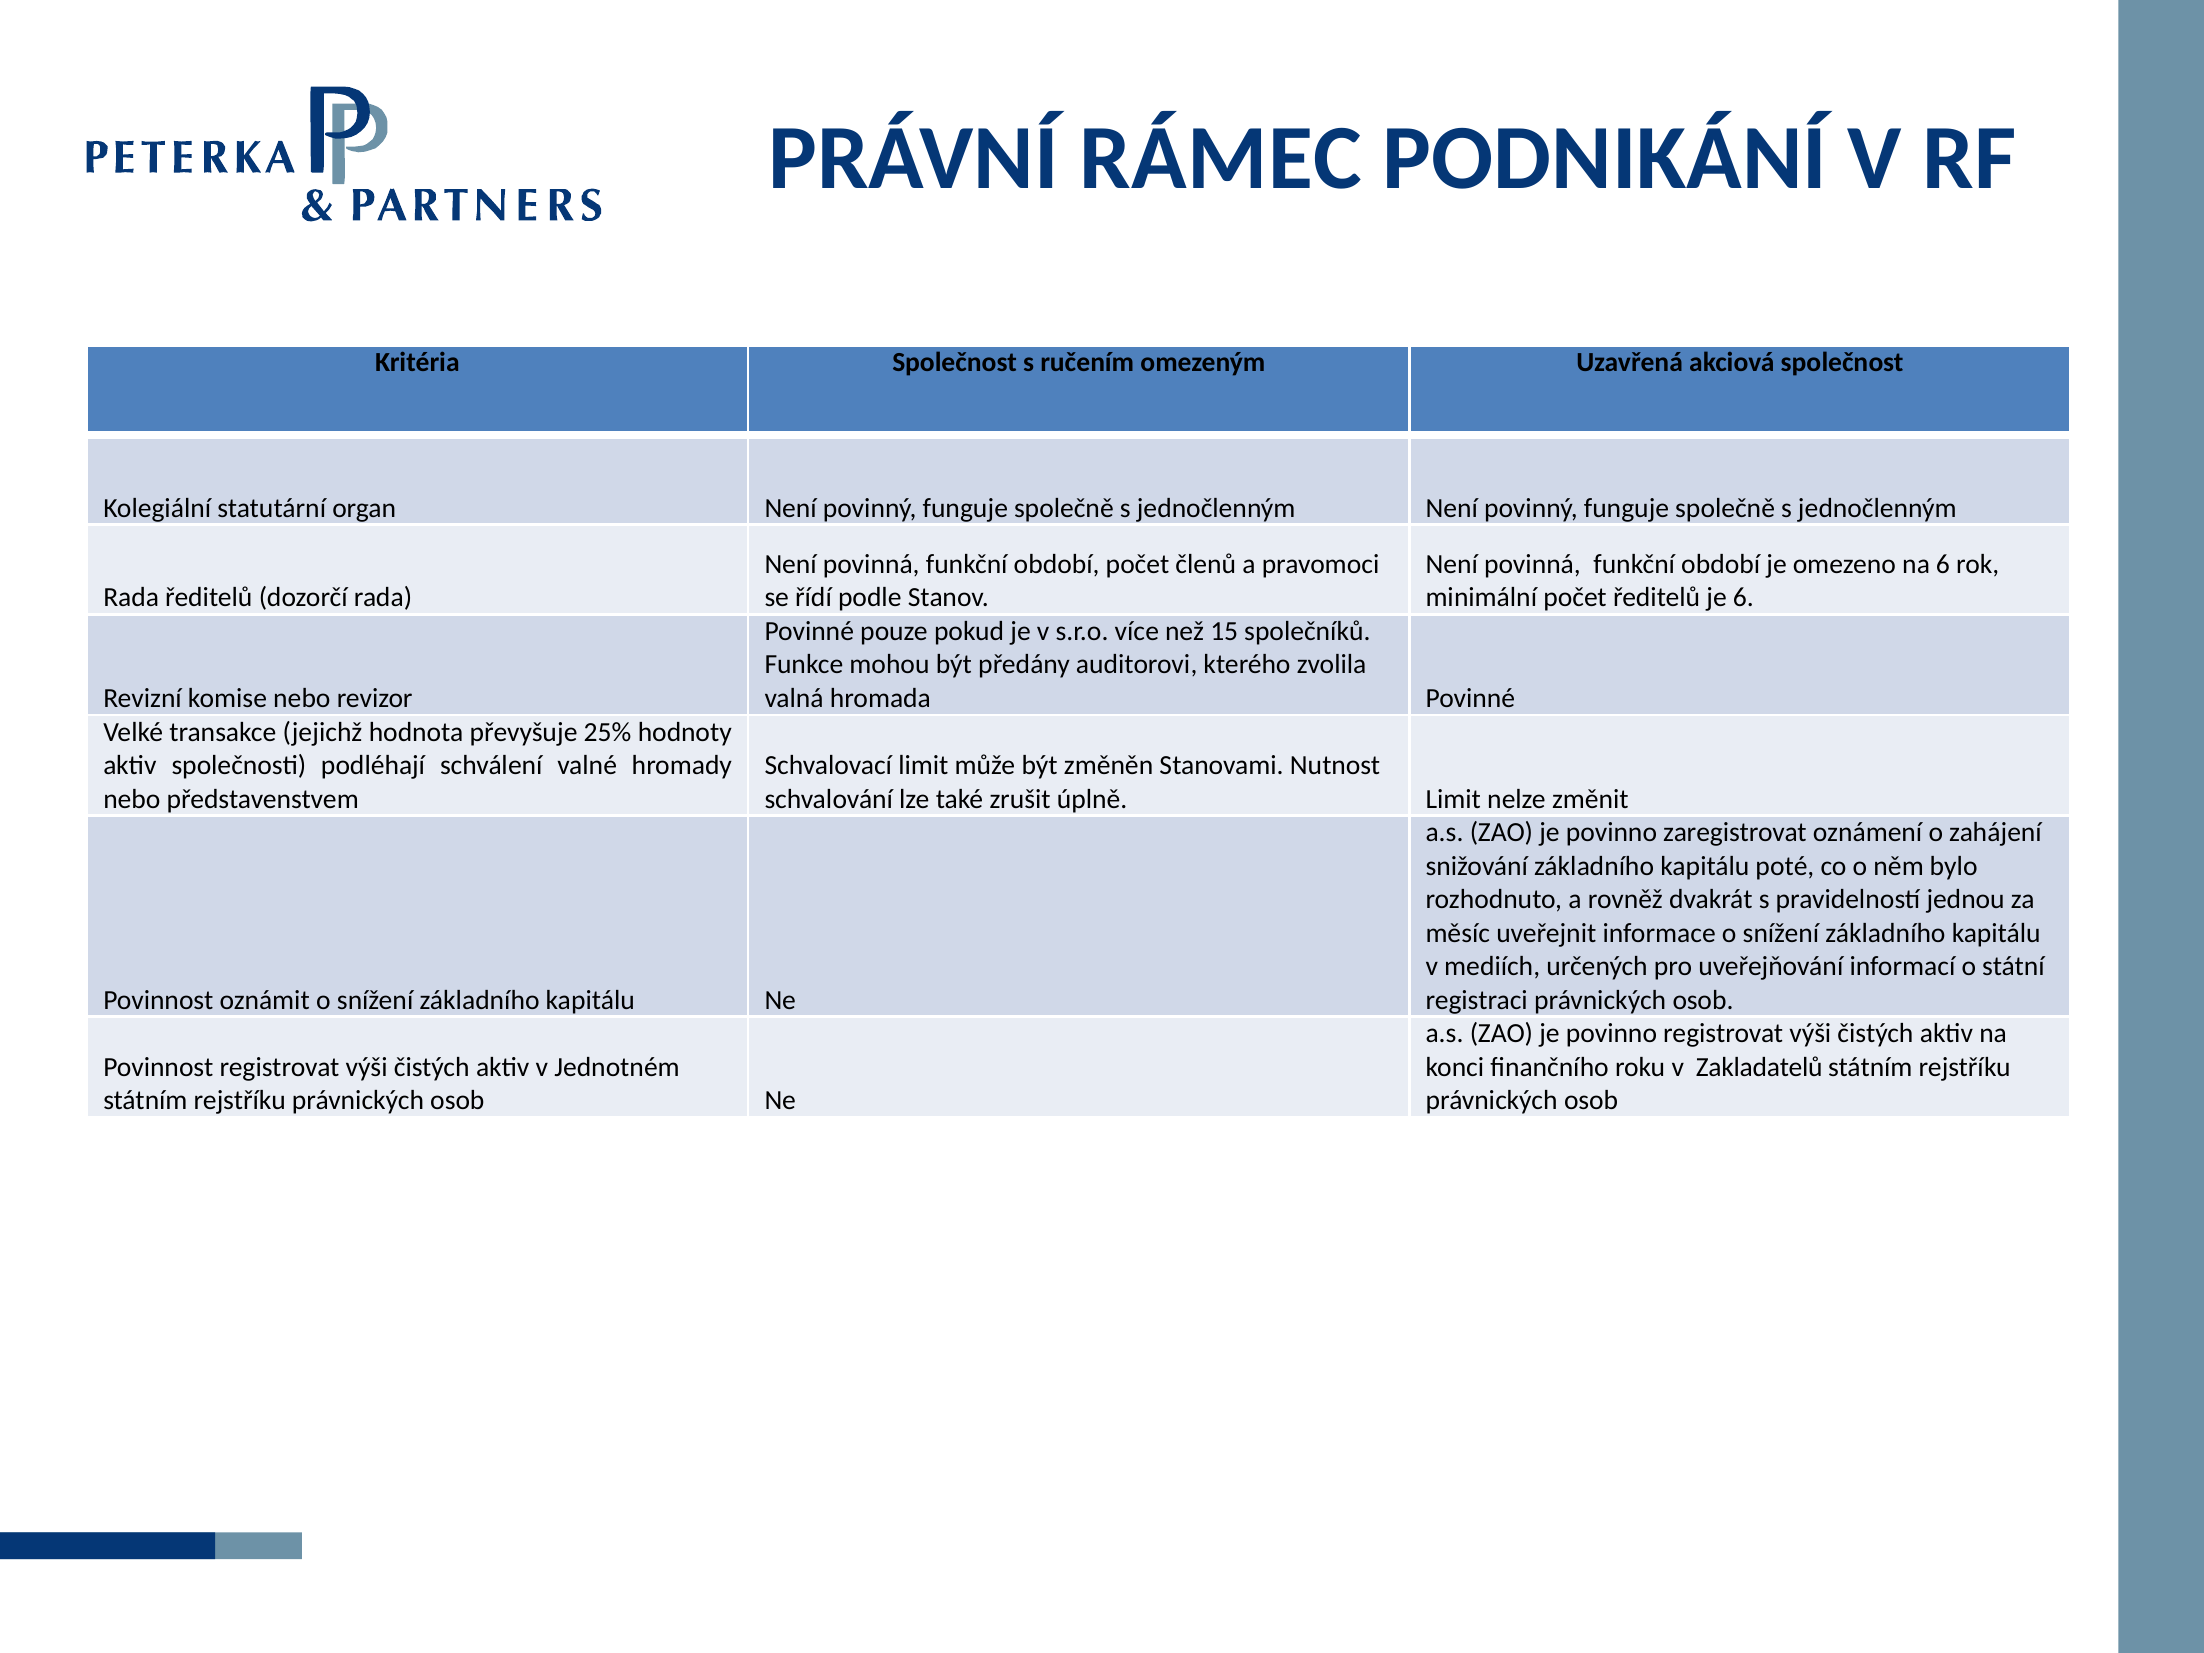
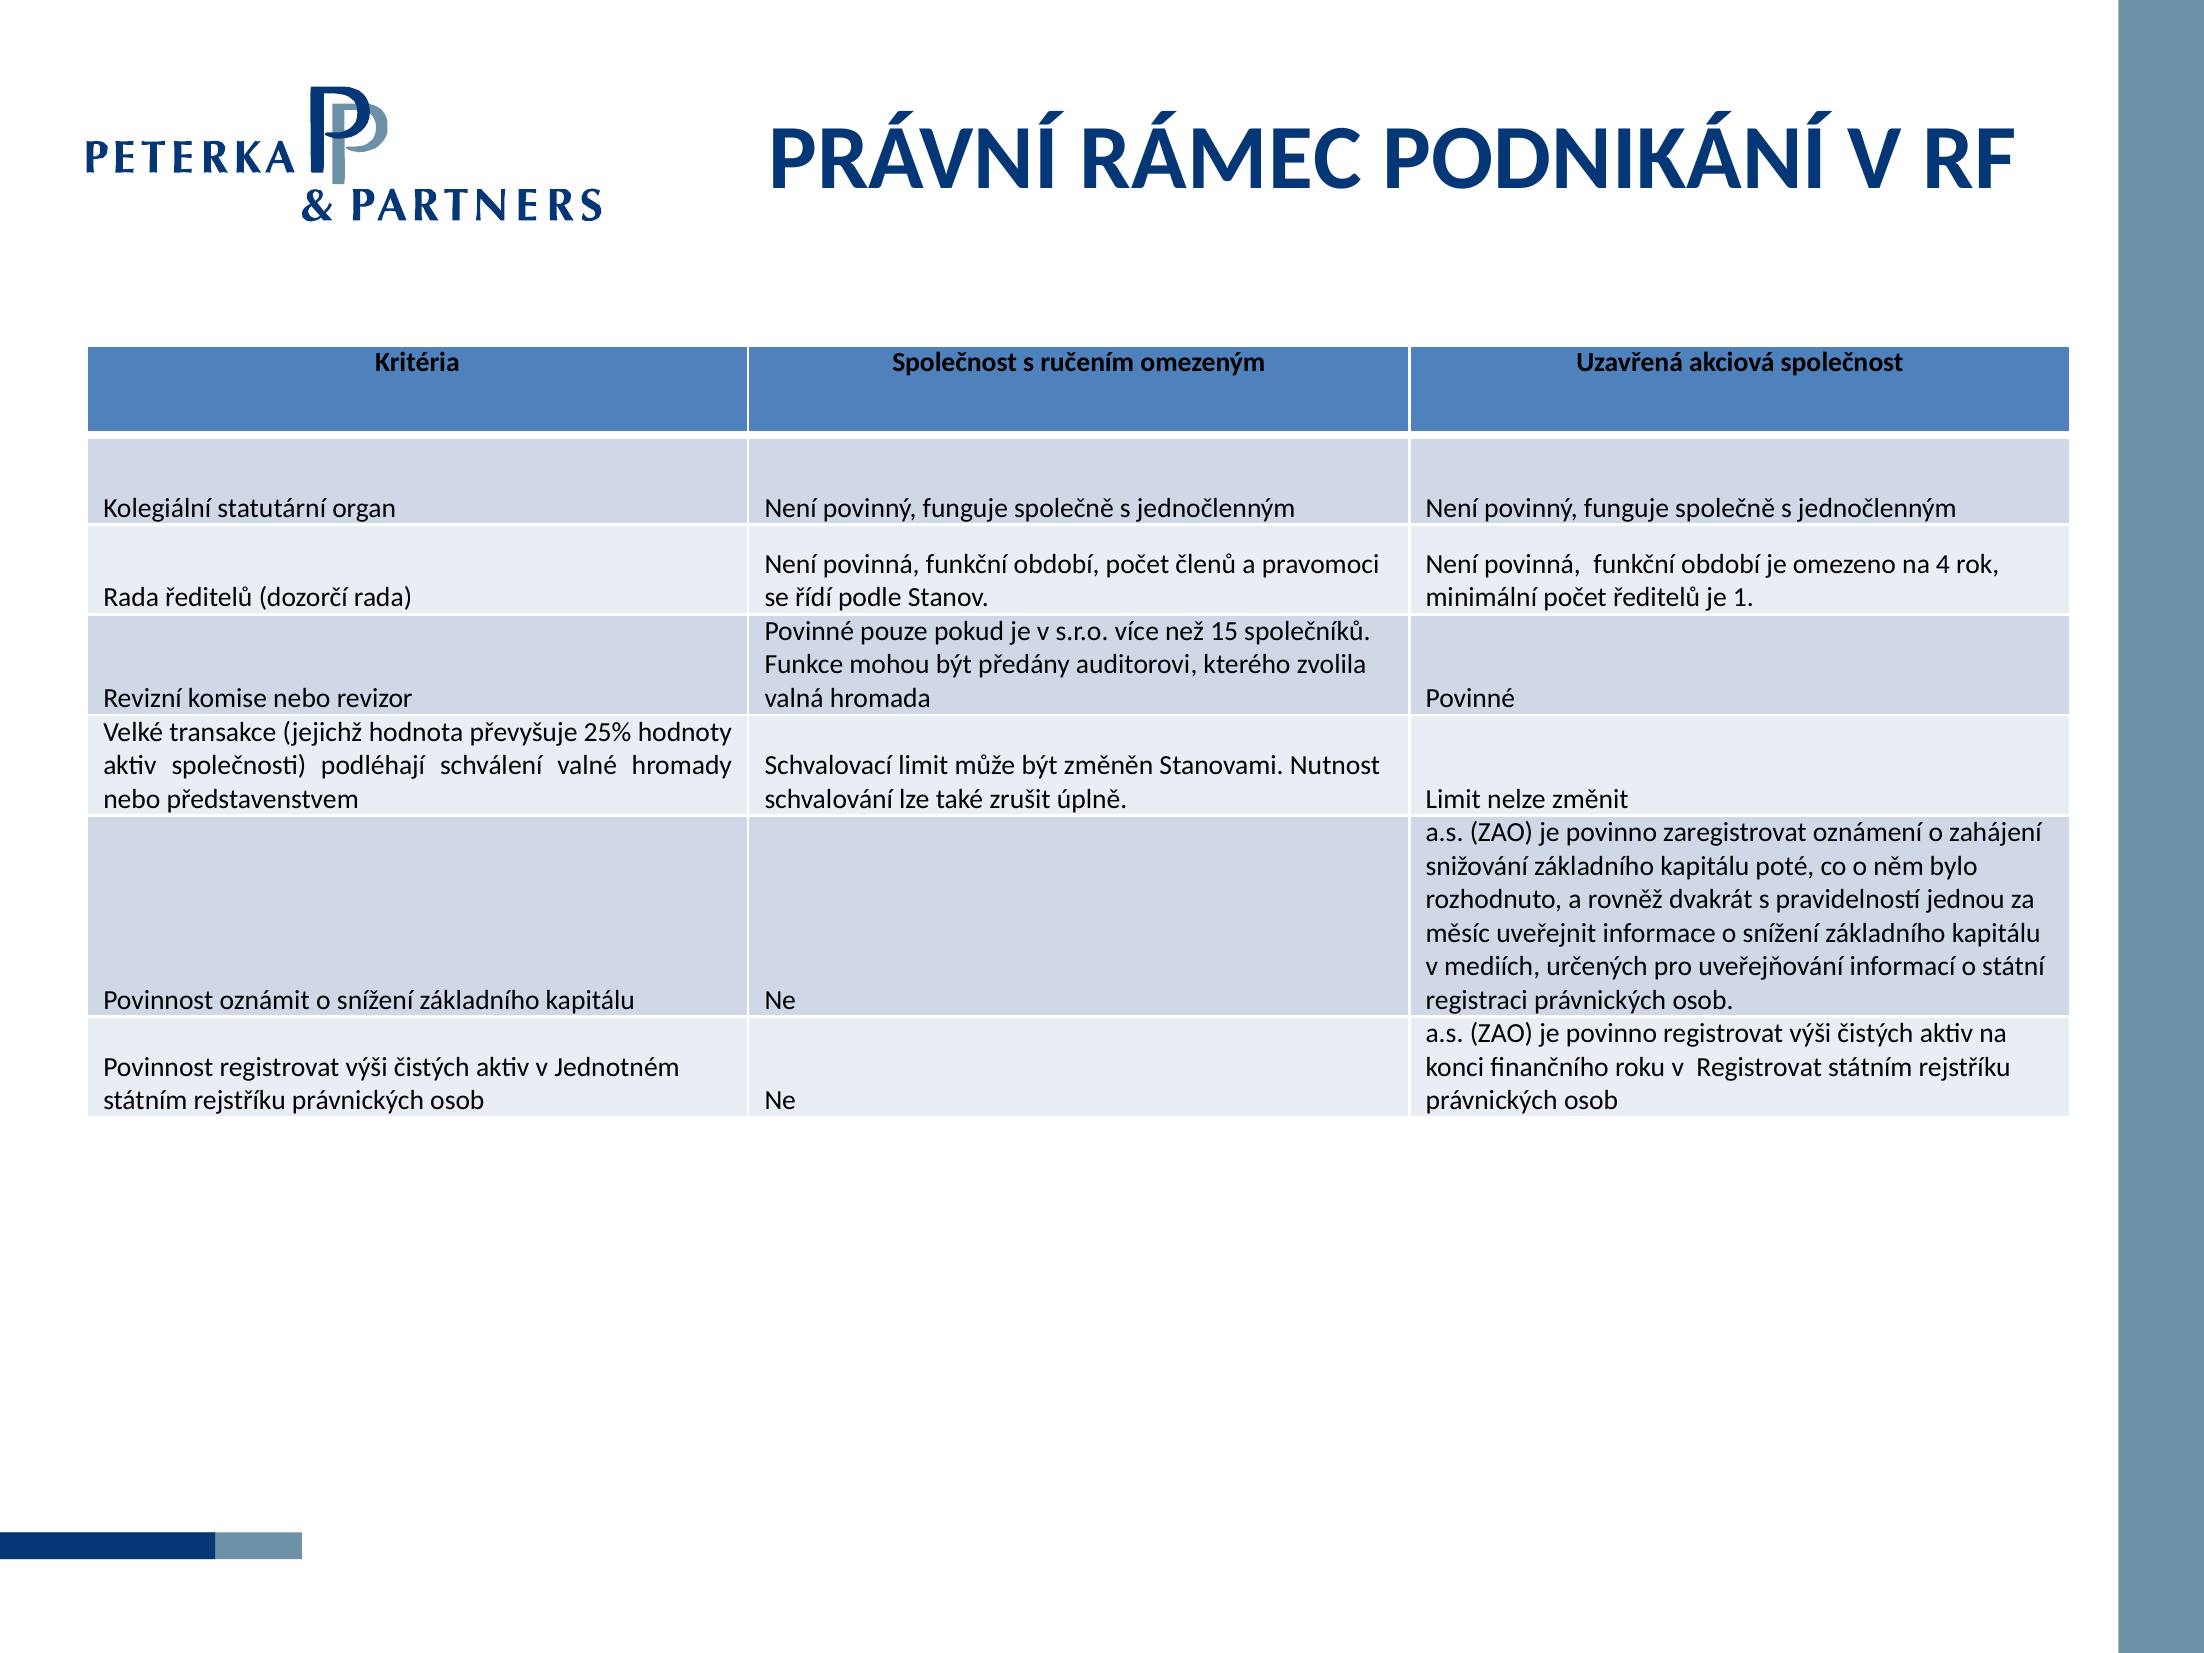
na 6: 6 -> 4 (1943, 564)
je 6: 6 -> 1 (1743, 598)
v Zakladatelů: Zakladatelů -> Registrovat (1759, 1067)
